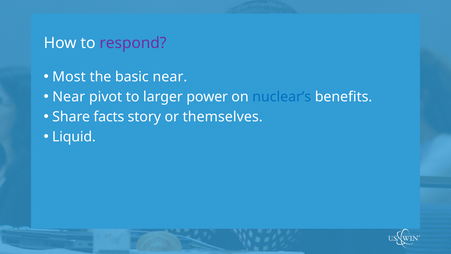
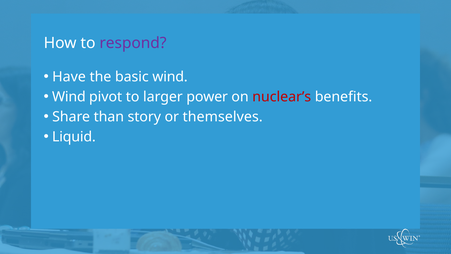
Most: Most -> Have (69, 77)
basic near: near -> wind (170, 77)
Near: Near -> Wind (69, 97)
nuclear’s colour: blue -> red (282, 97)
facts: facts -> than (109, 117)
